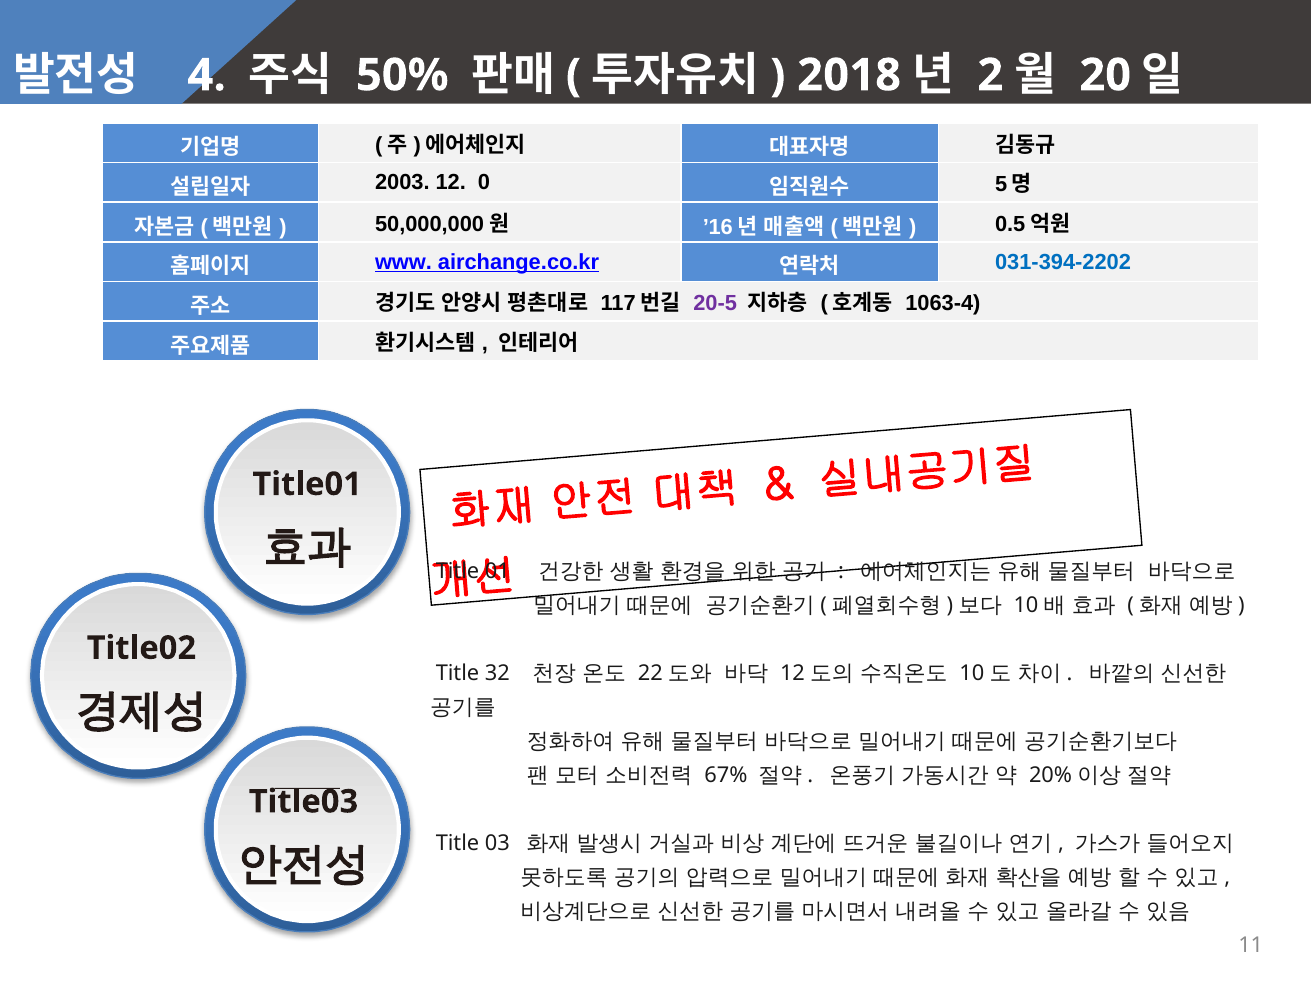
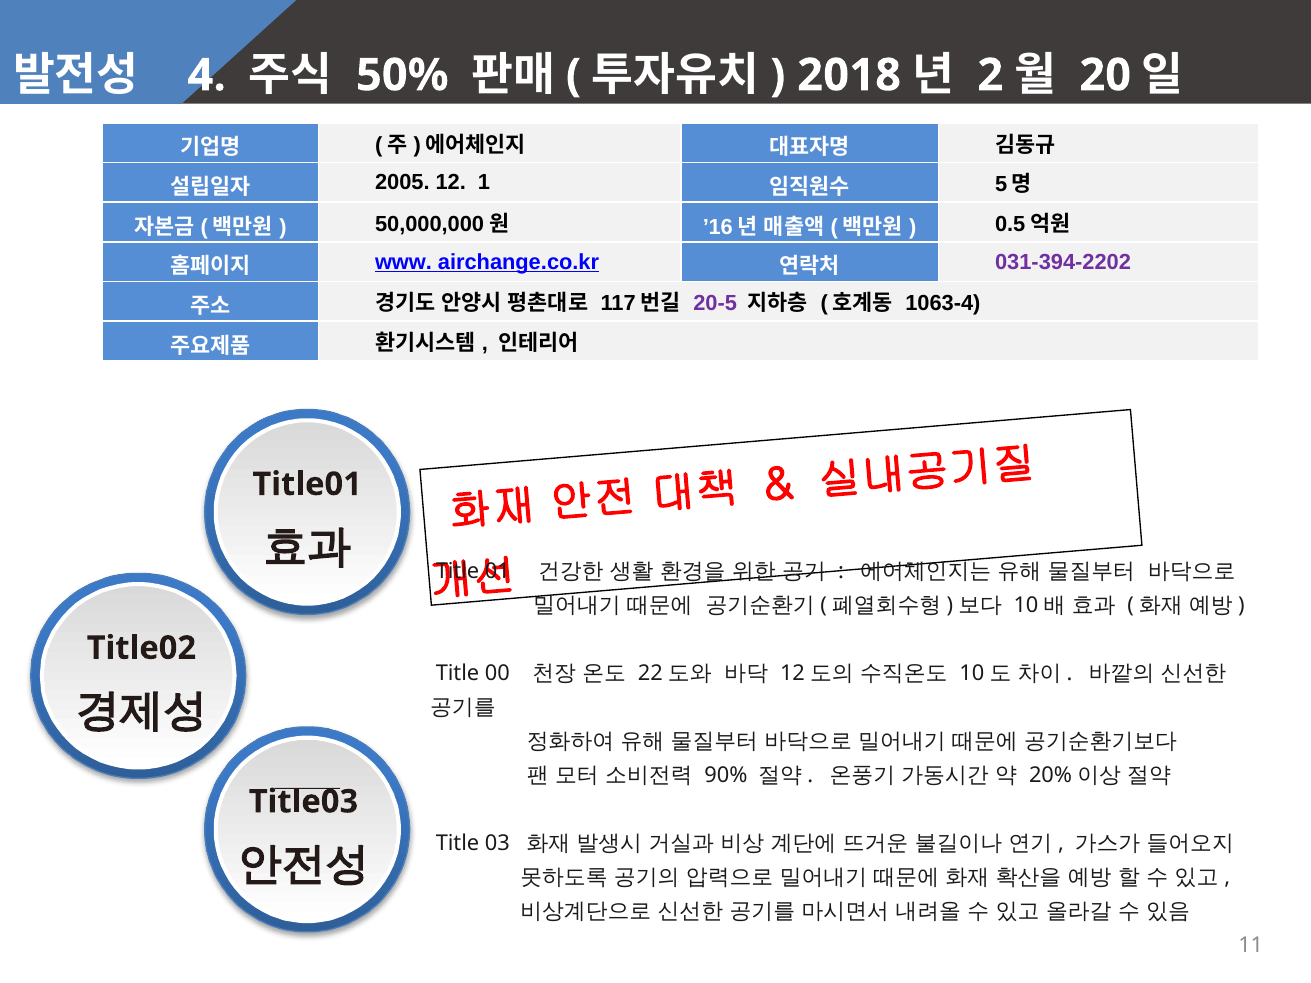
2003: 2003 -> 2005 (402, 183)
0: 0 -> 1 (484, 183)
031-394-2202 colour: blue -> purple (1063, 262)
32: 32 -> 00 (497, 673)
67%: 67% -> 90% (726, 775)
